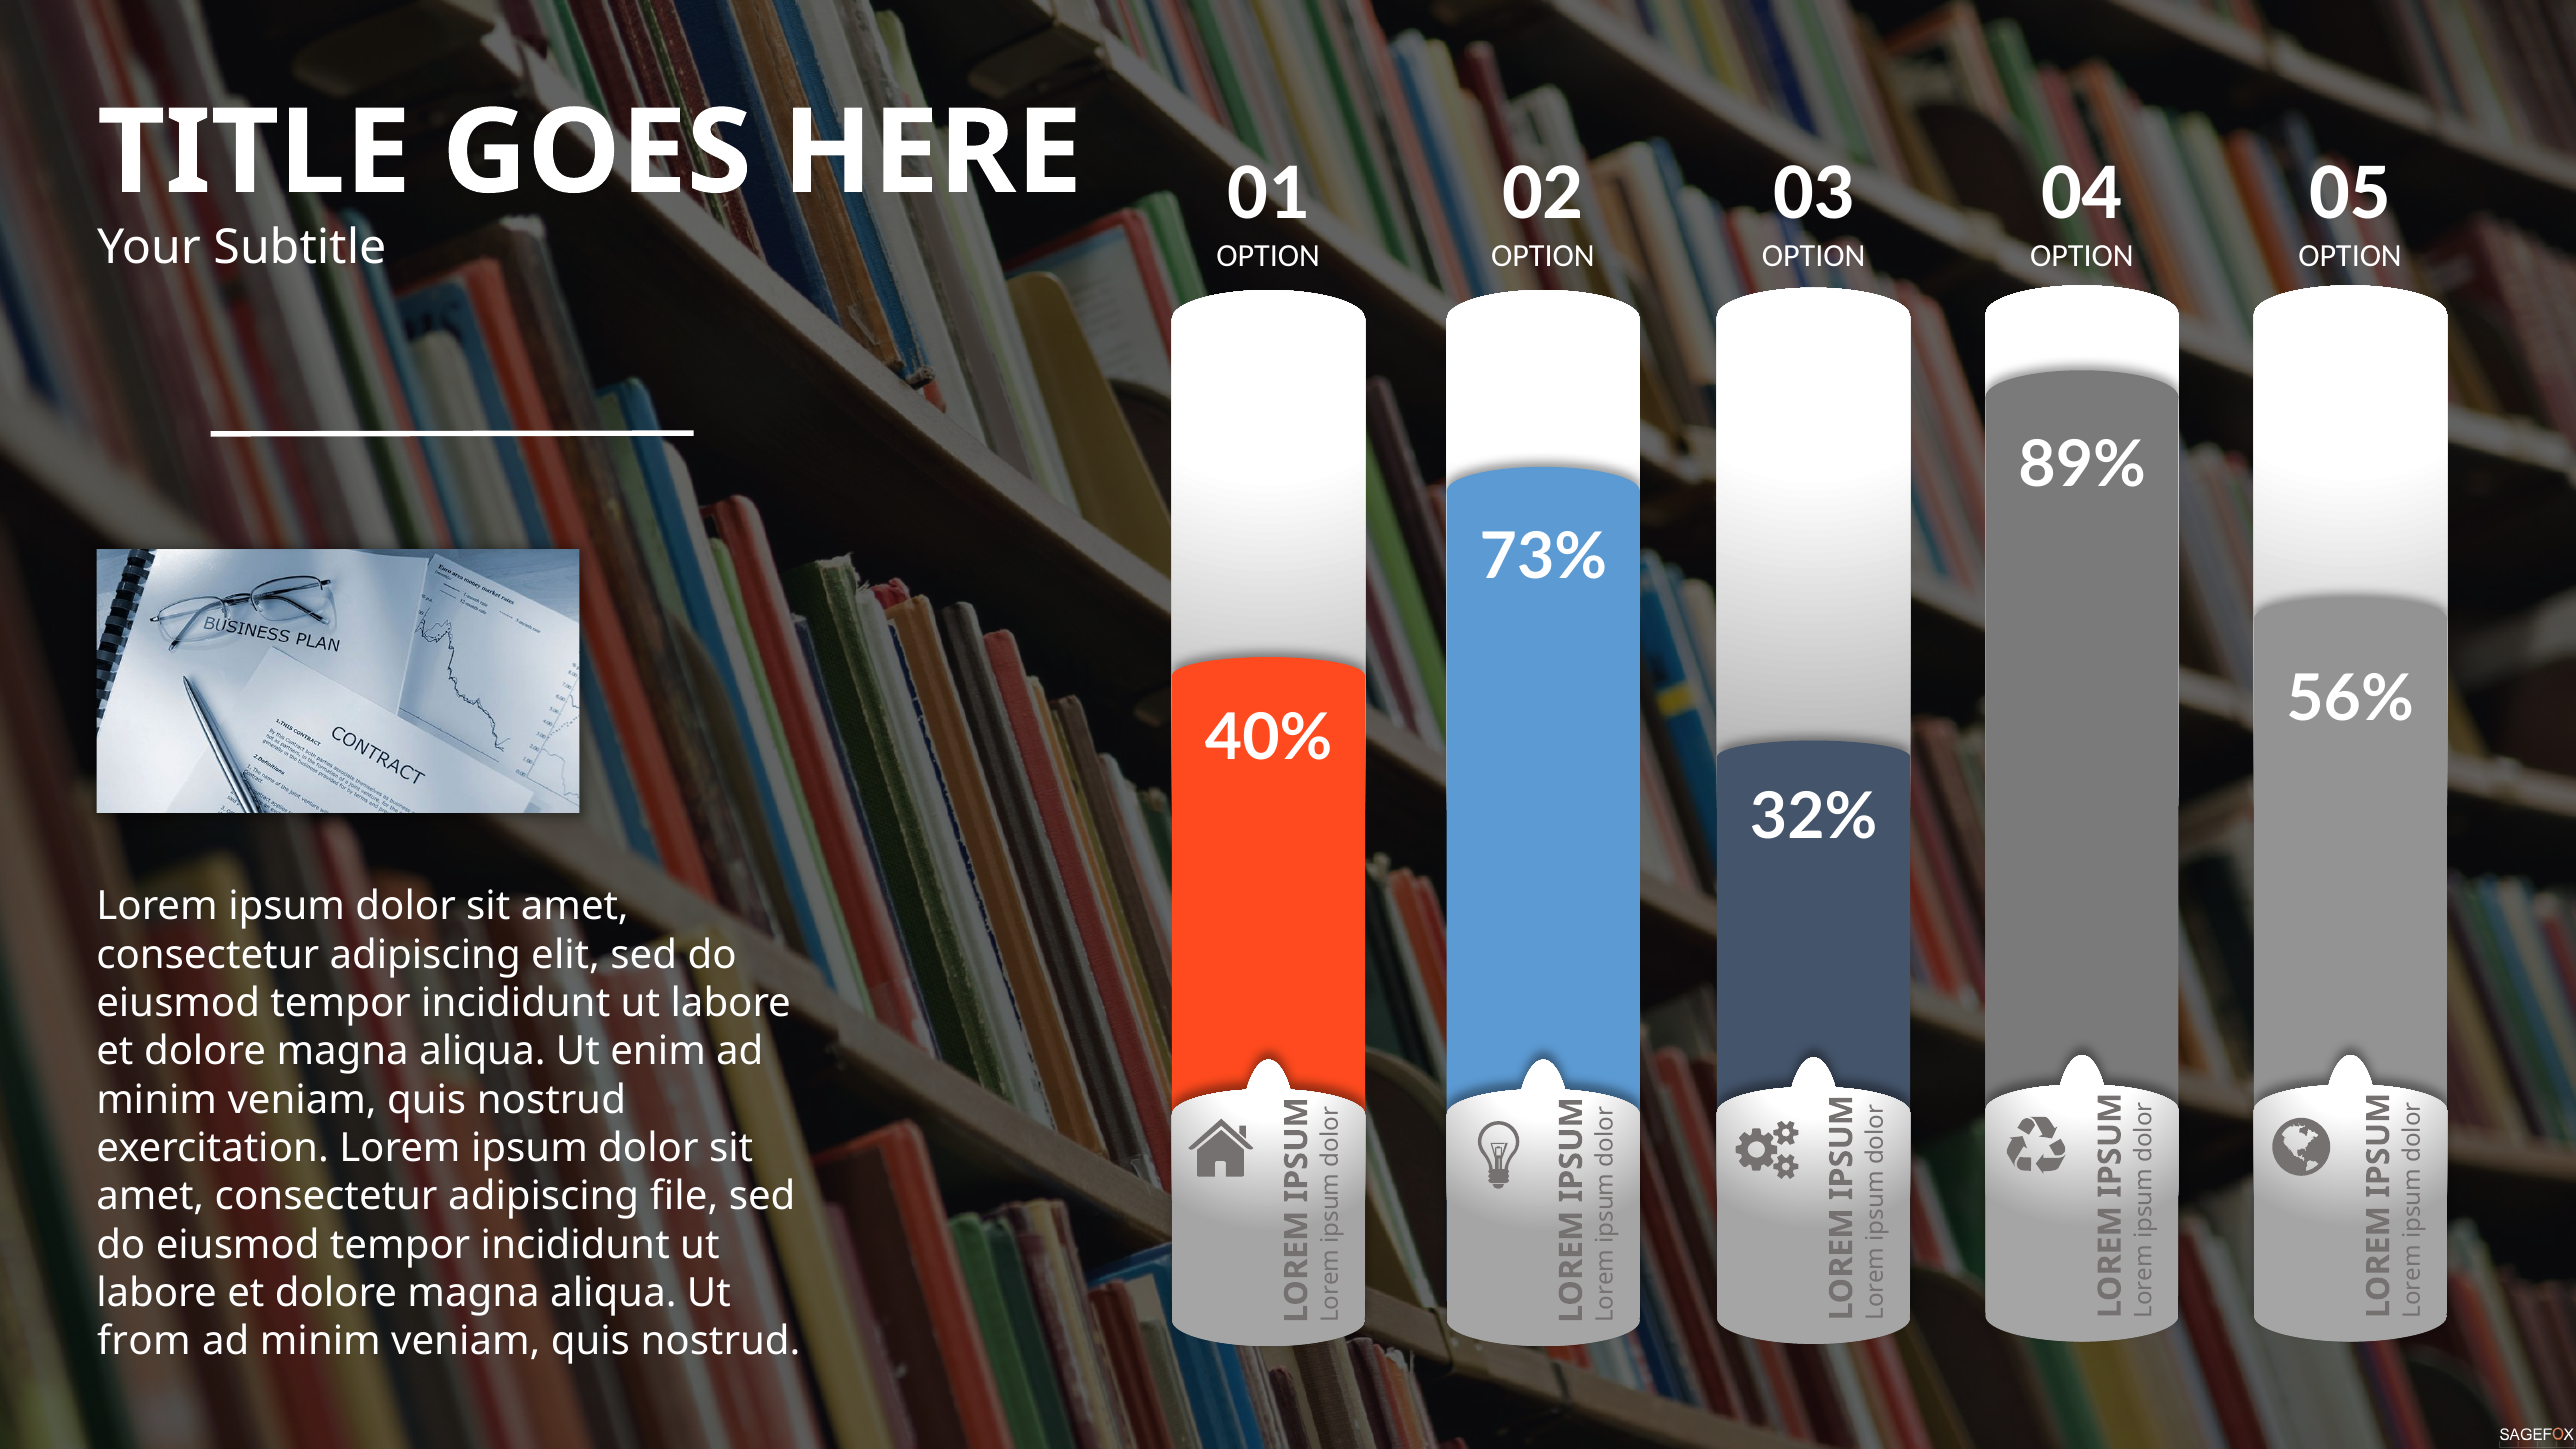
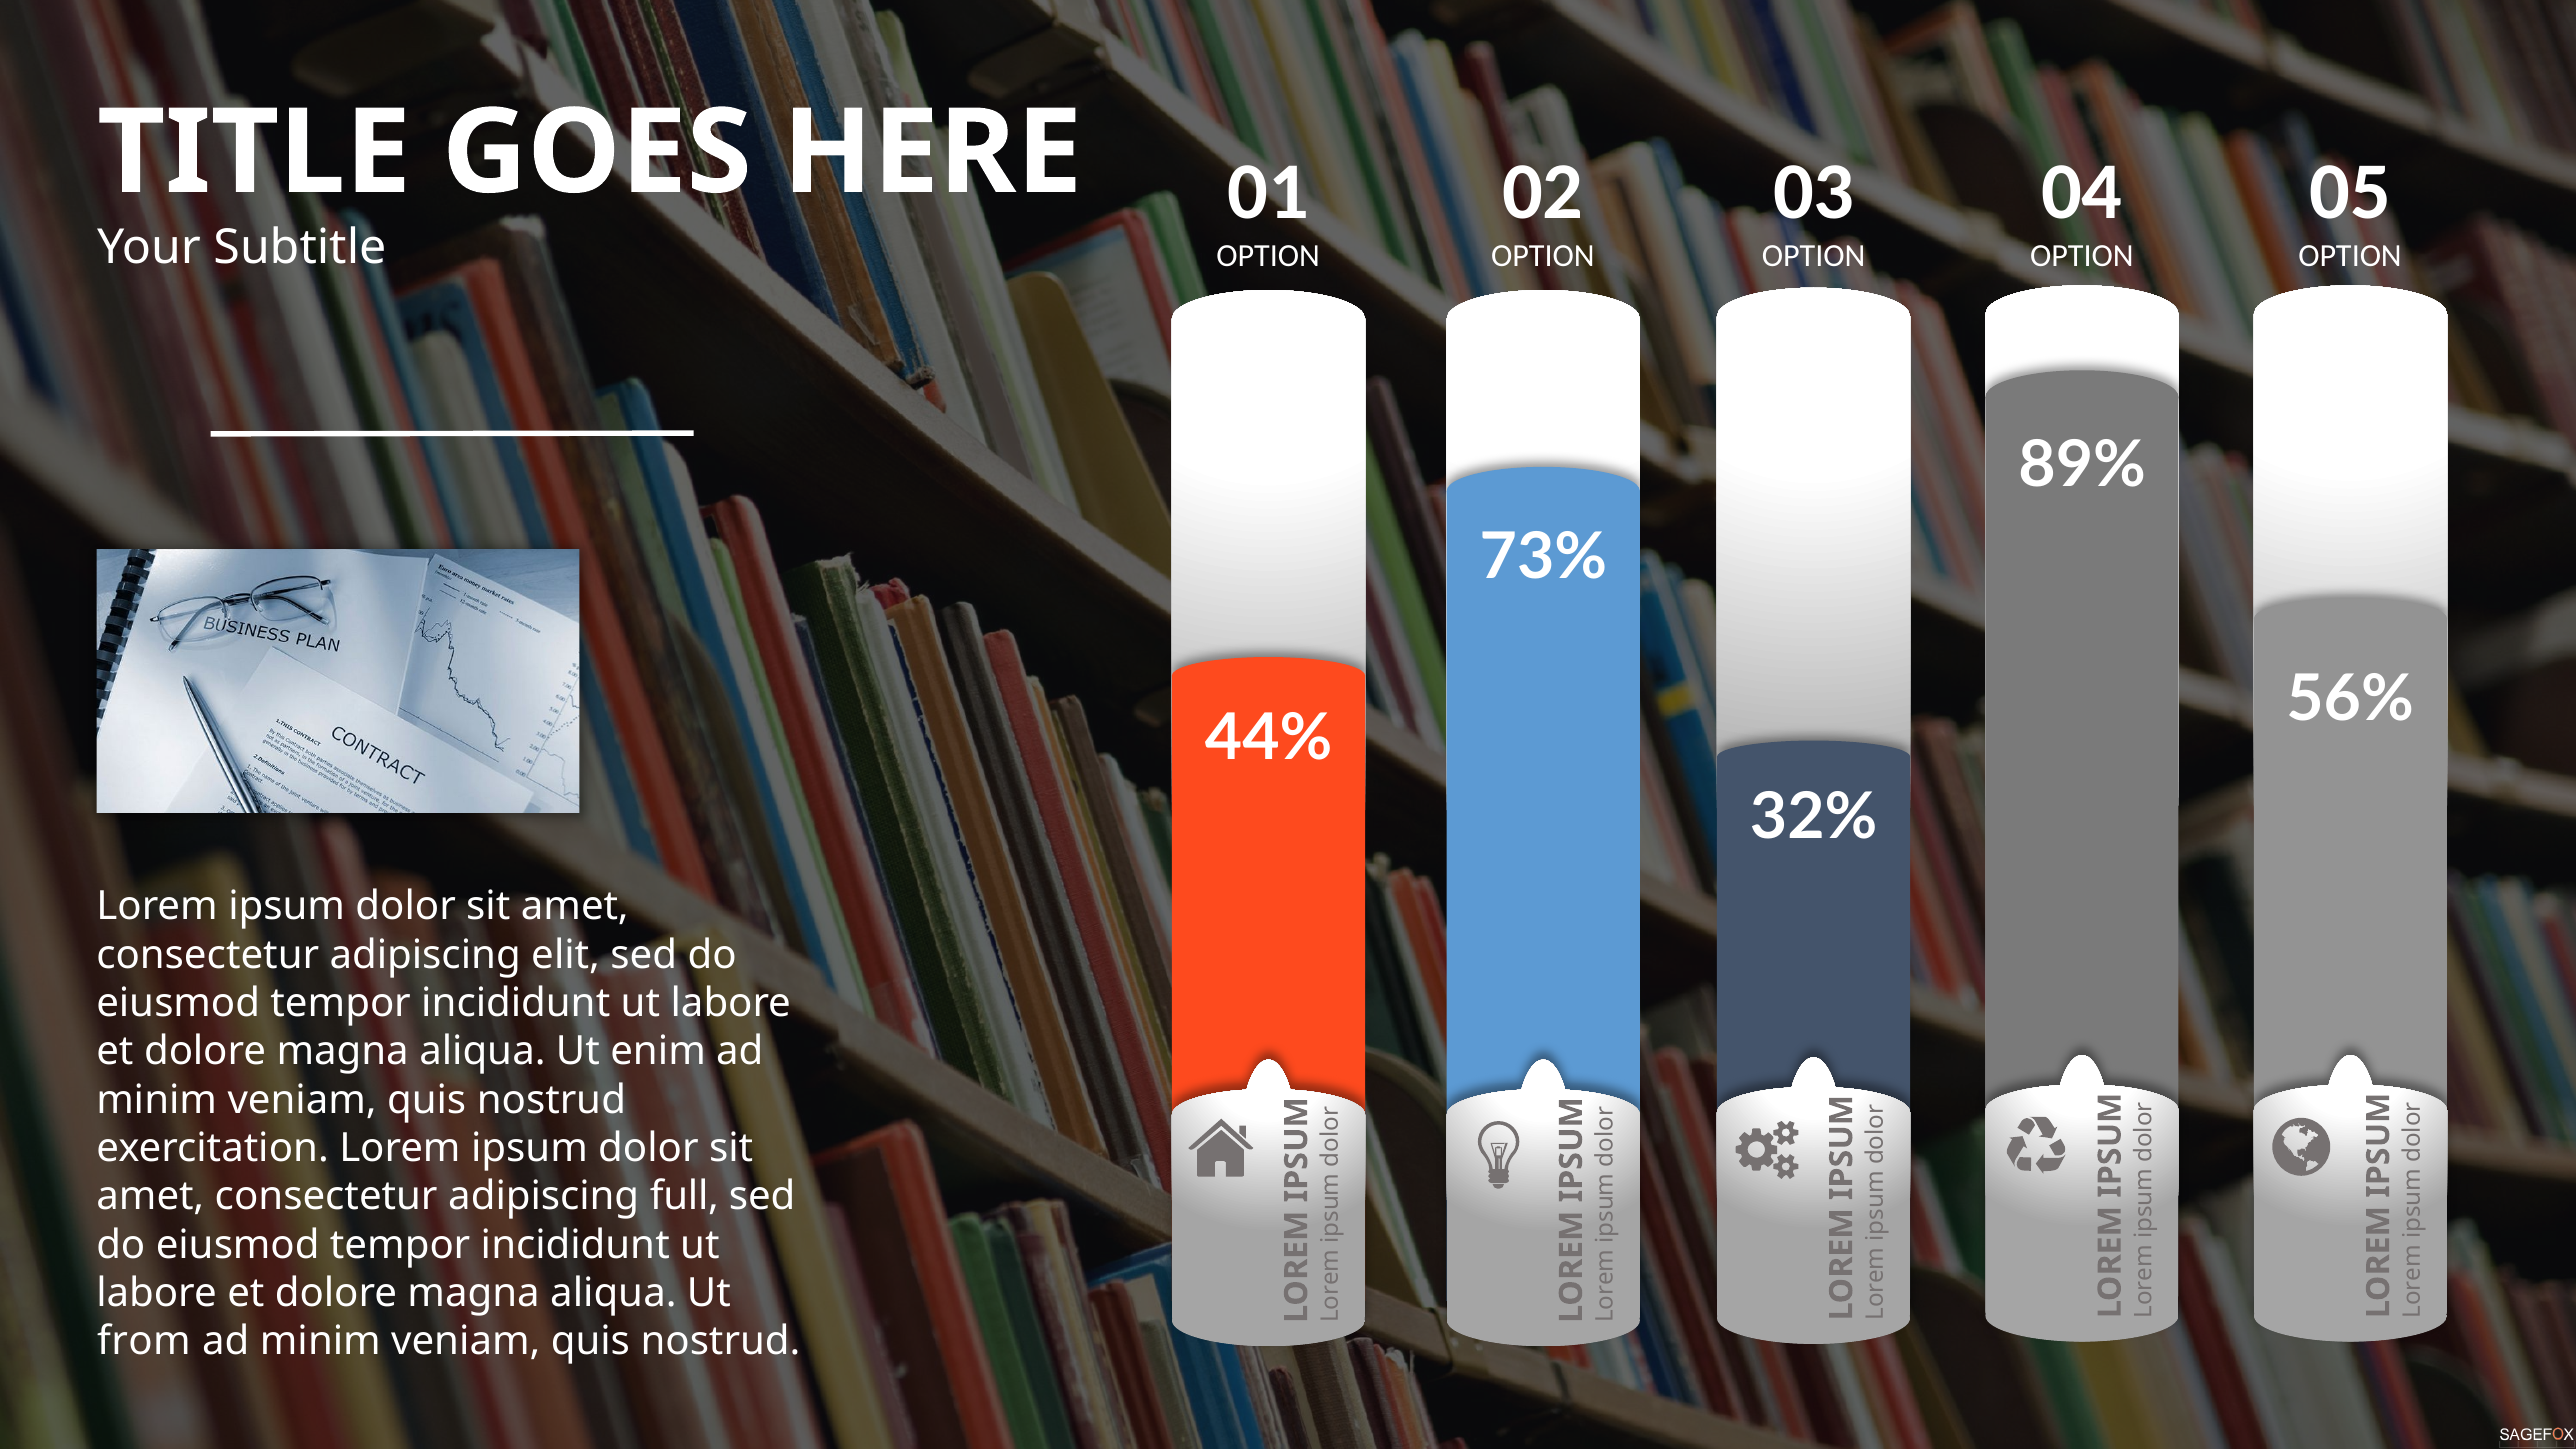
40%: 40% -> 44% (1269, 738)
file: file -> full (684, 1196)
